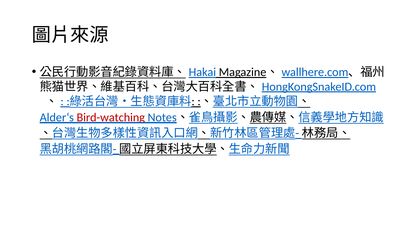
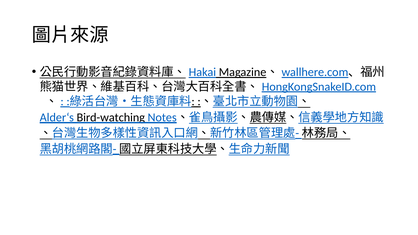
Bird-watching colour: red -> black (111, 117)
